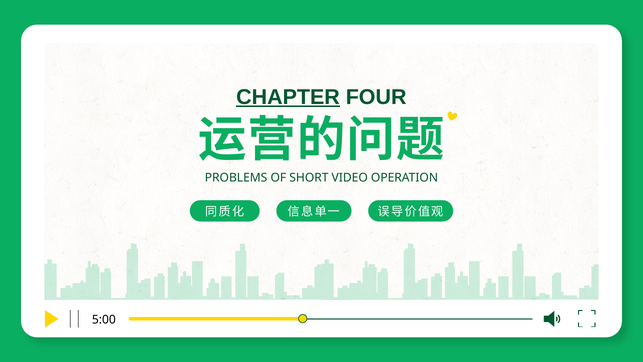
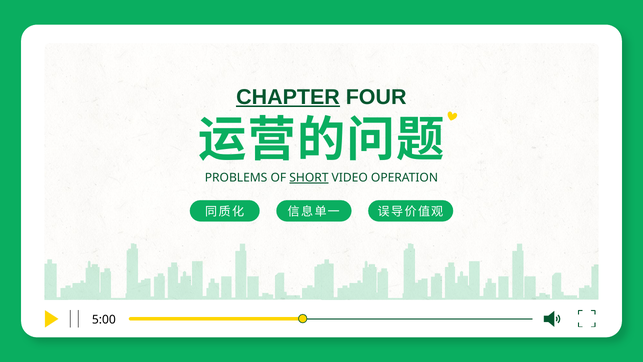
SHORT underline: none -> present (309, 178)
